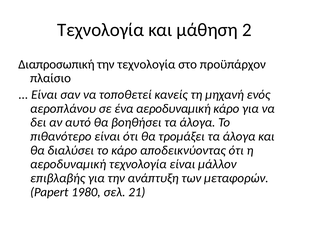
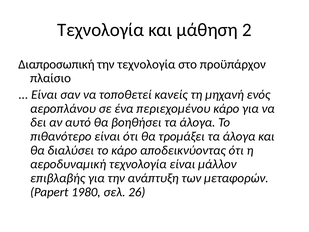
ένα αεροδυναμική: αεροδυναμική -> περιεχομένου (173, 108)
21: 21 -> 26 (137, 192)
